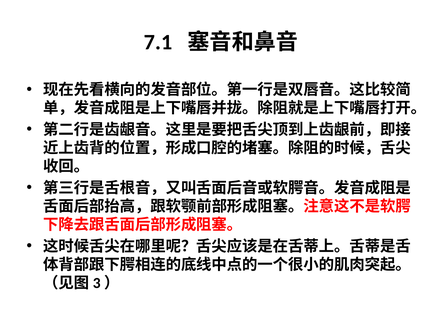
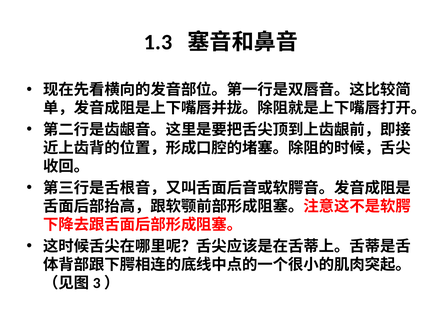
7.1: 7.1 -> 1.3 (158, 42)
